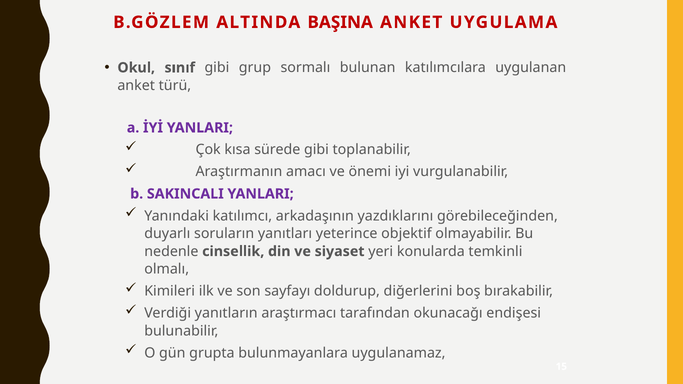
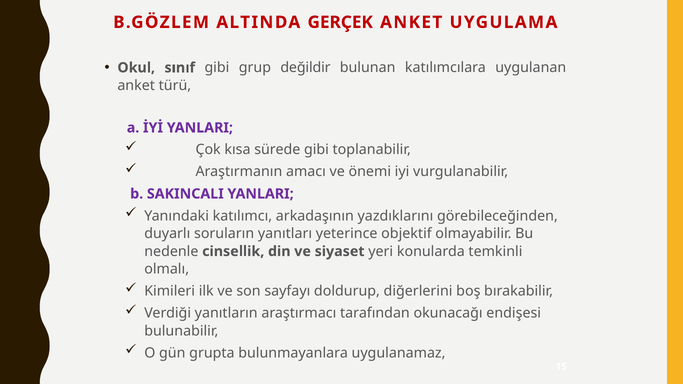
BAŞINA: BAŞINA -> GERÇEK (340, 22)
sormalı: sormalı -> değildir (305, 68)
